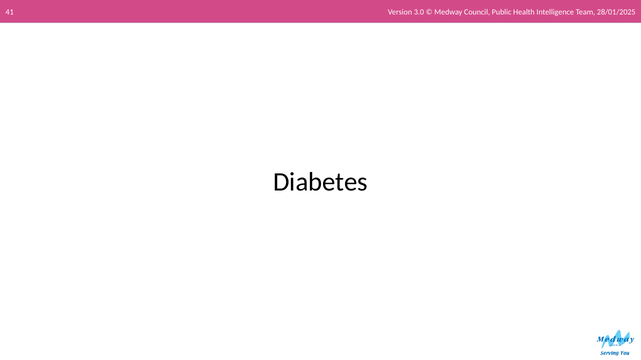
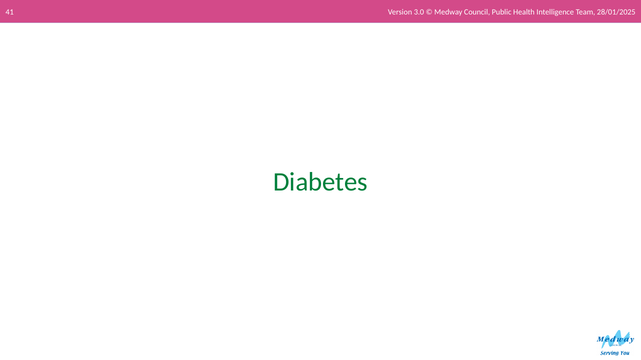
Diabetes colour: black -> green (321, 182)
